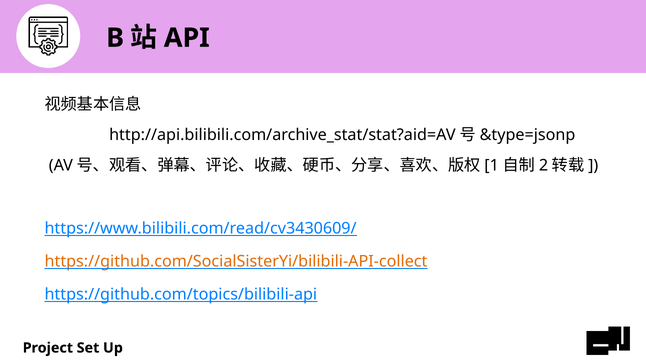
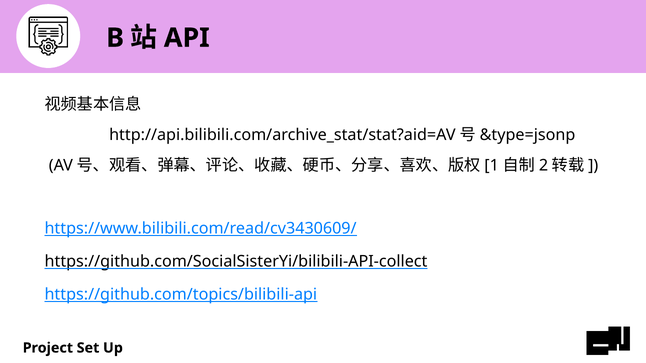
https://github.com/SocialSisterYi/bilibili-API-collect colour: orange -> black (236, 261)
